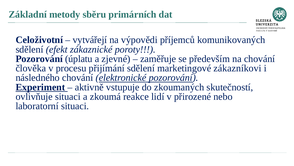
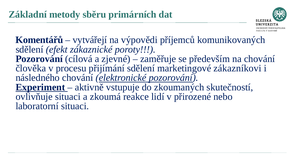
Celoživotní: Celoživotní -> Komentářů (39, 40)
úplatu: úplatu -> cílová (79, 59)
